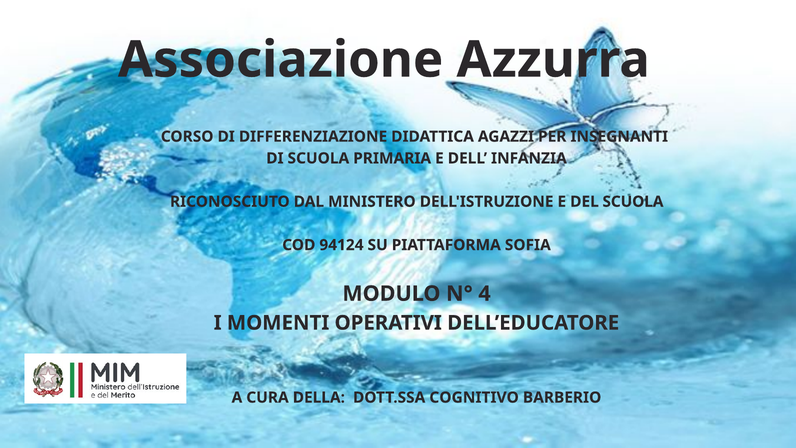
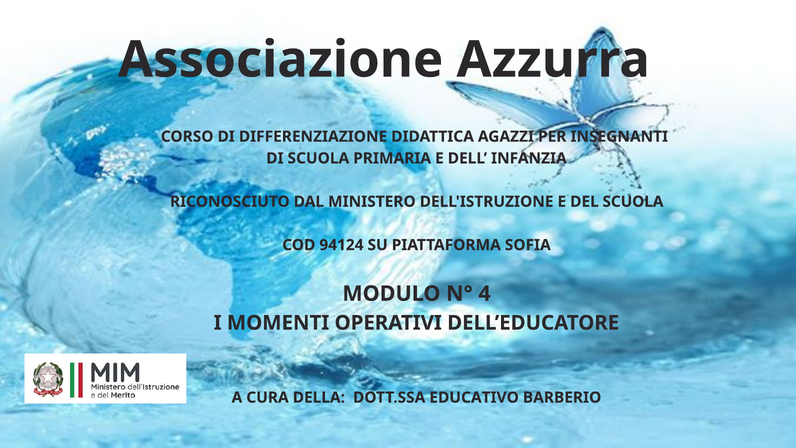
COGNITIVO: COGNITIVO -> EDUCATIVO (474, 397)
